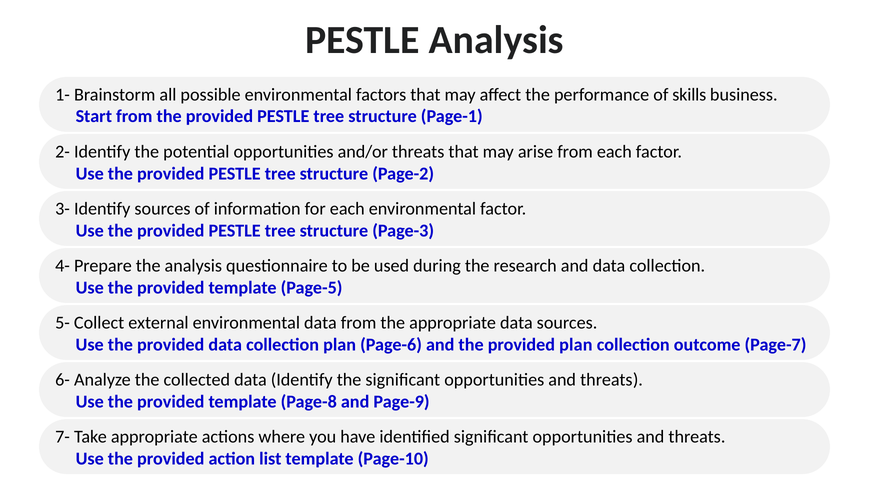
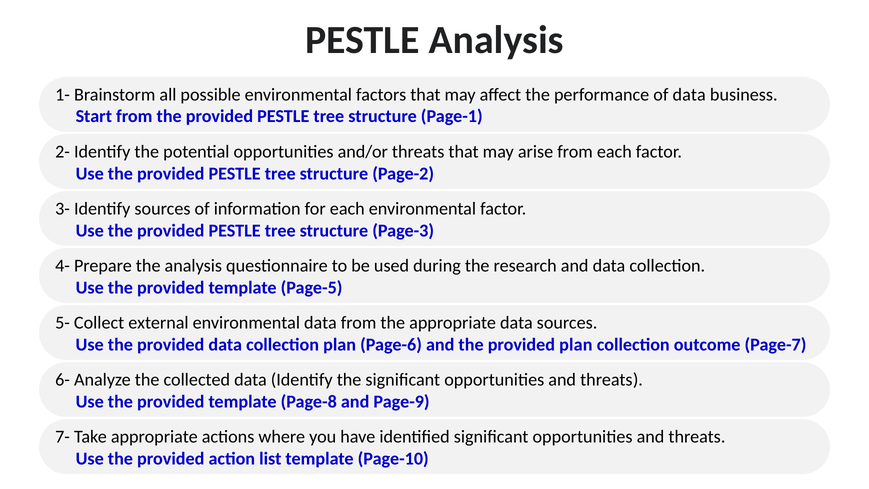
of skills: skills -> data (689, 95)
